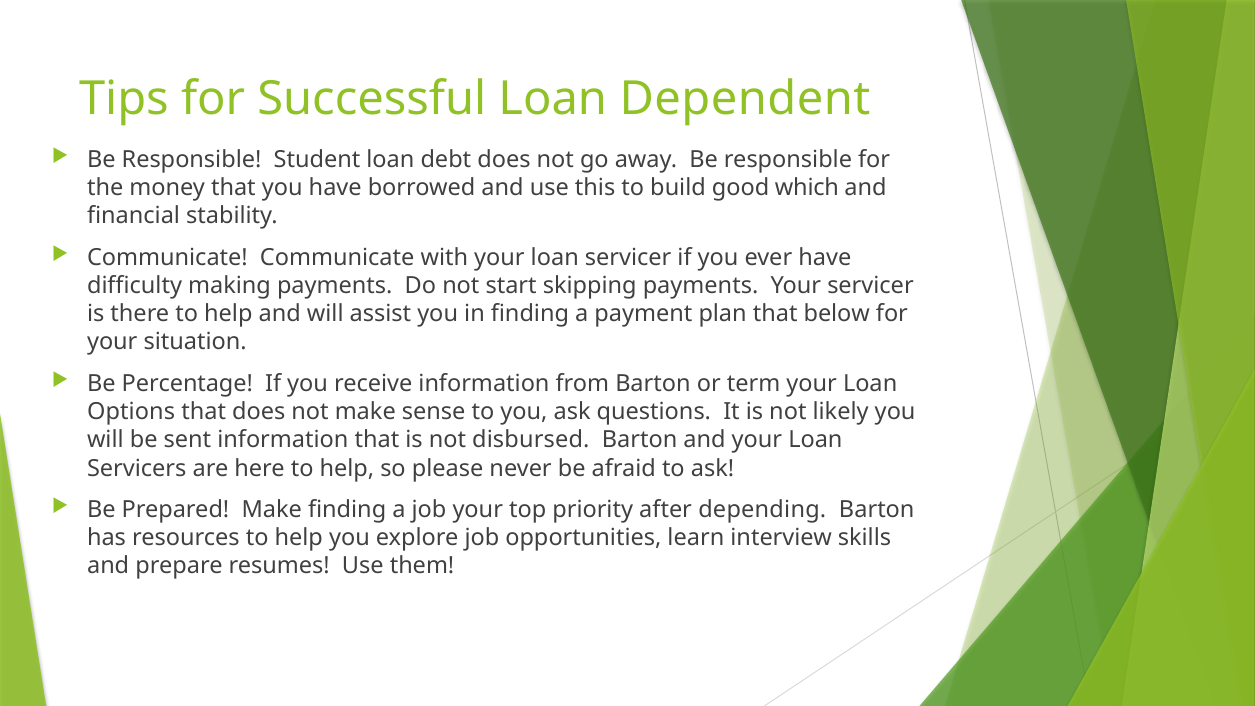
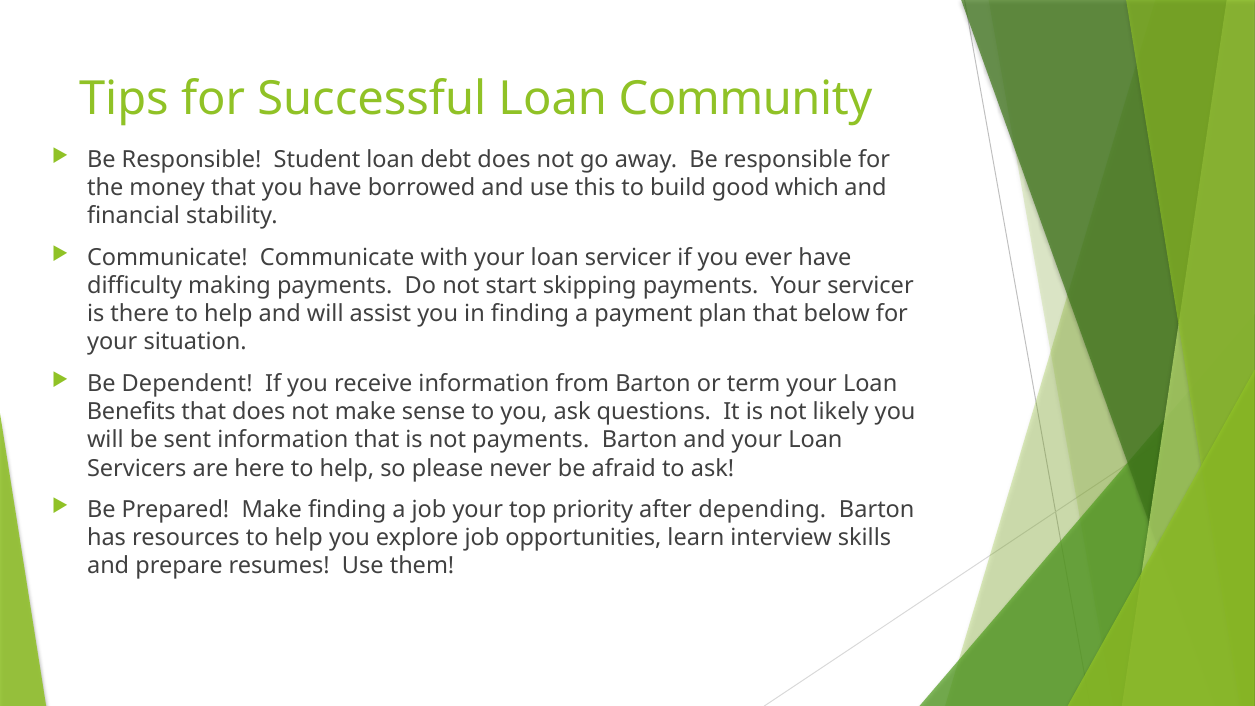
Dependent: Dependent -> Community (745, 99)
Percentage: Percentage -> Dependent (187, 384)
Options: Options -> Benefits (131, 412)
not disbursed: disbursed -> payments (531, 440)
